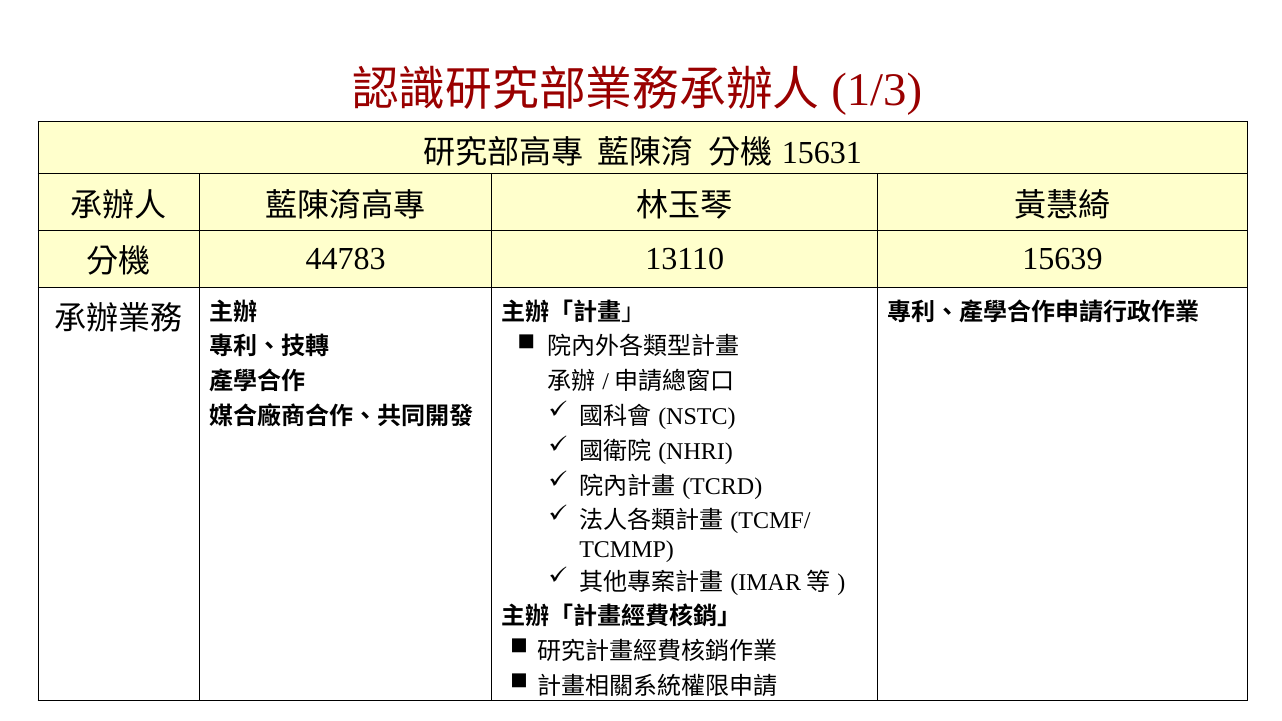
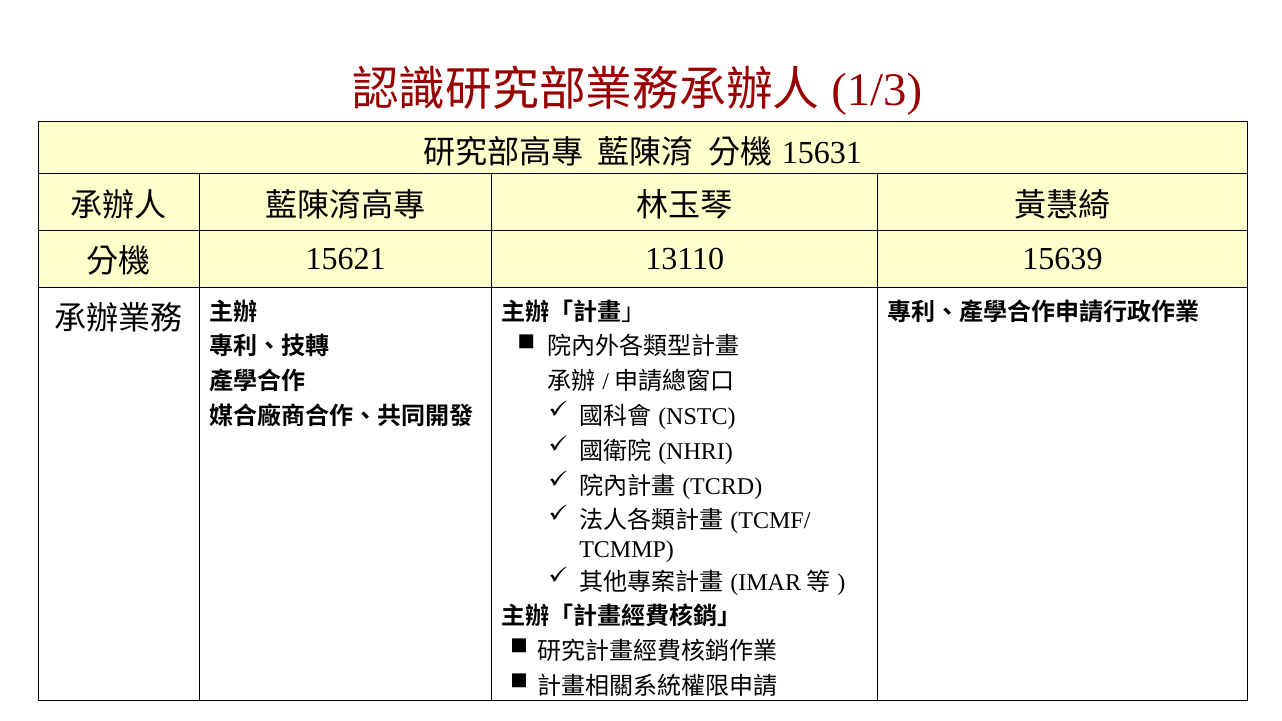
44783: 44783 -> 15621 (346, 259)
